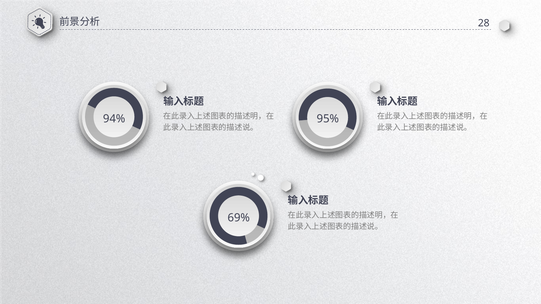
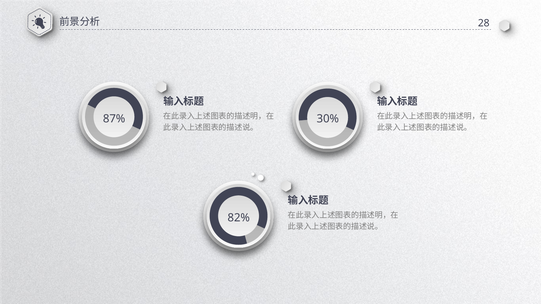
94%: 94% -> 87% (114, 119)
95%: 95% -> 30% (328, 119)
69%: 69% -> 82% (239, 218)
